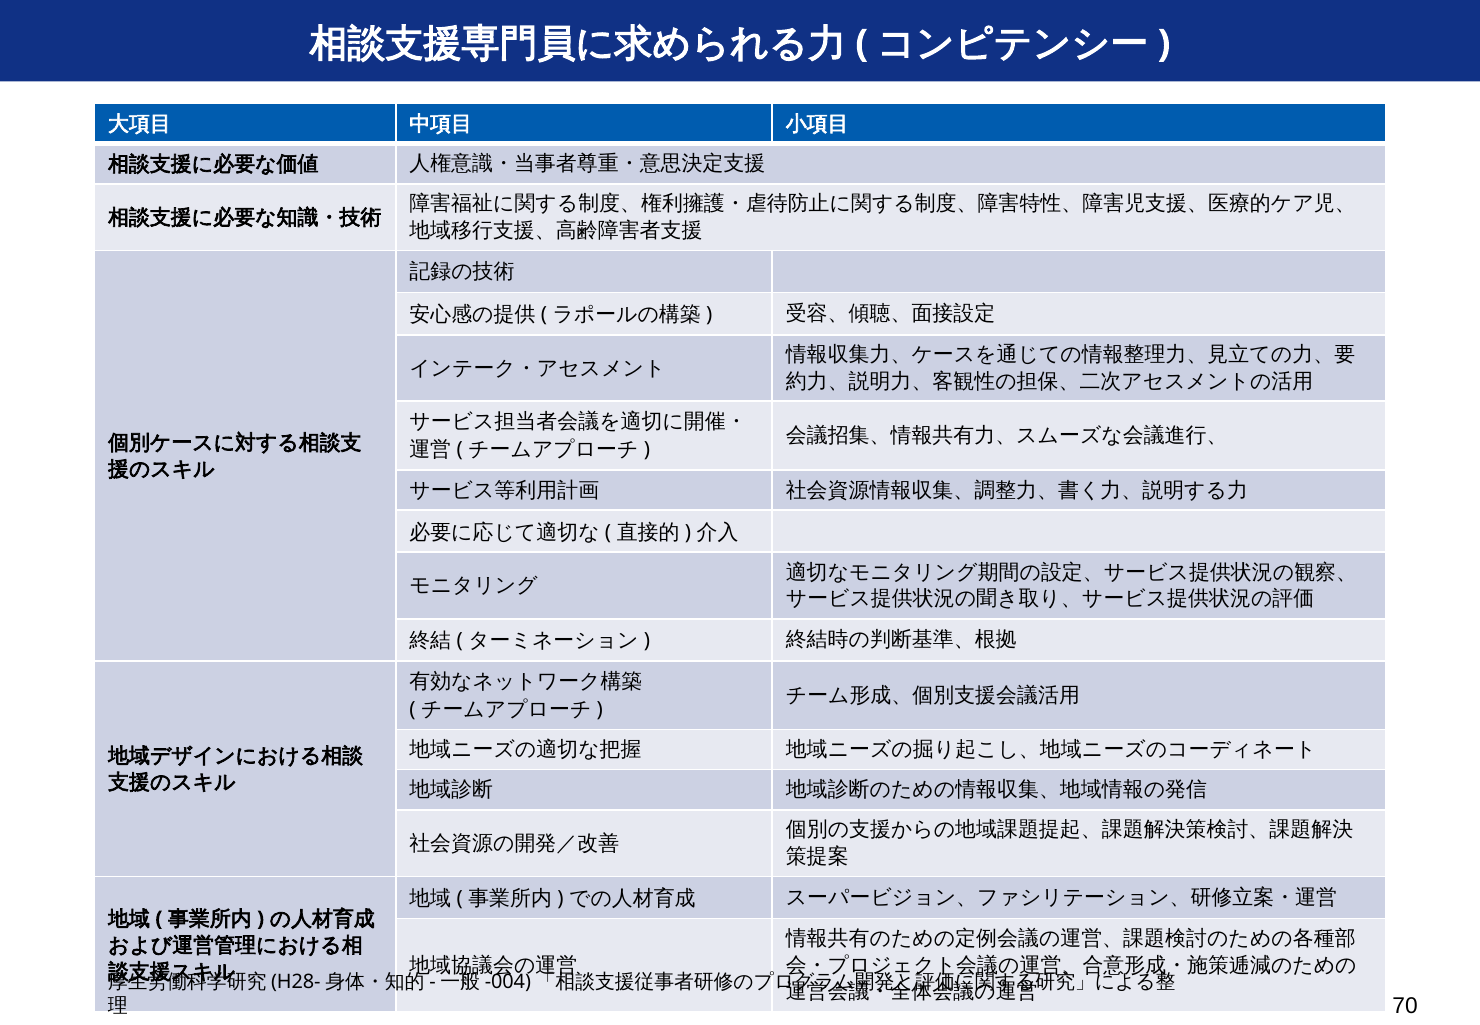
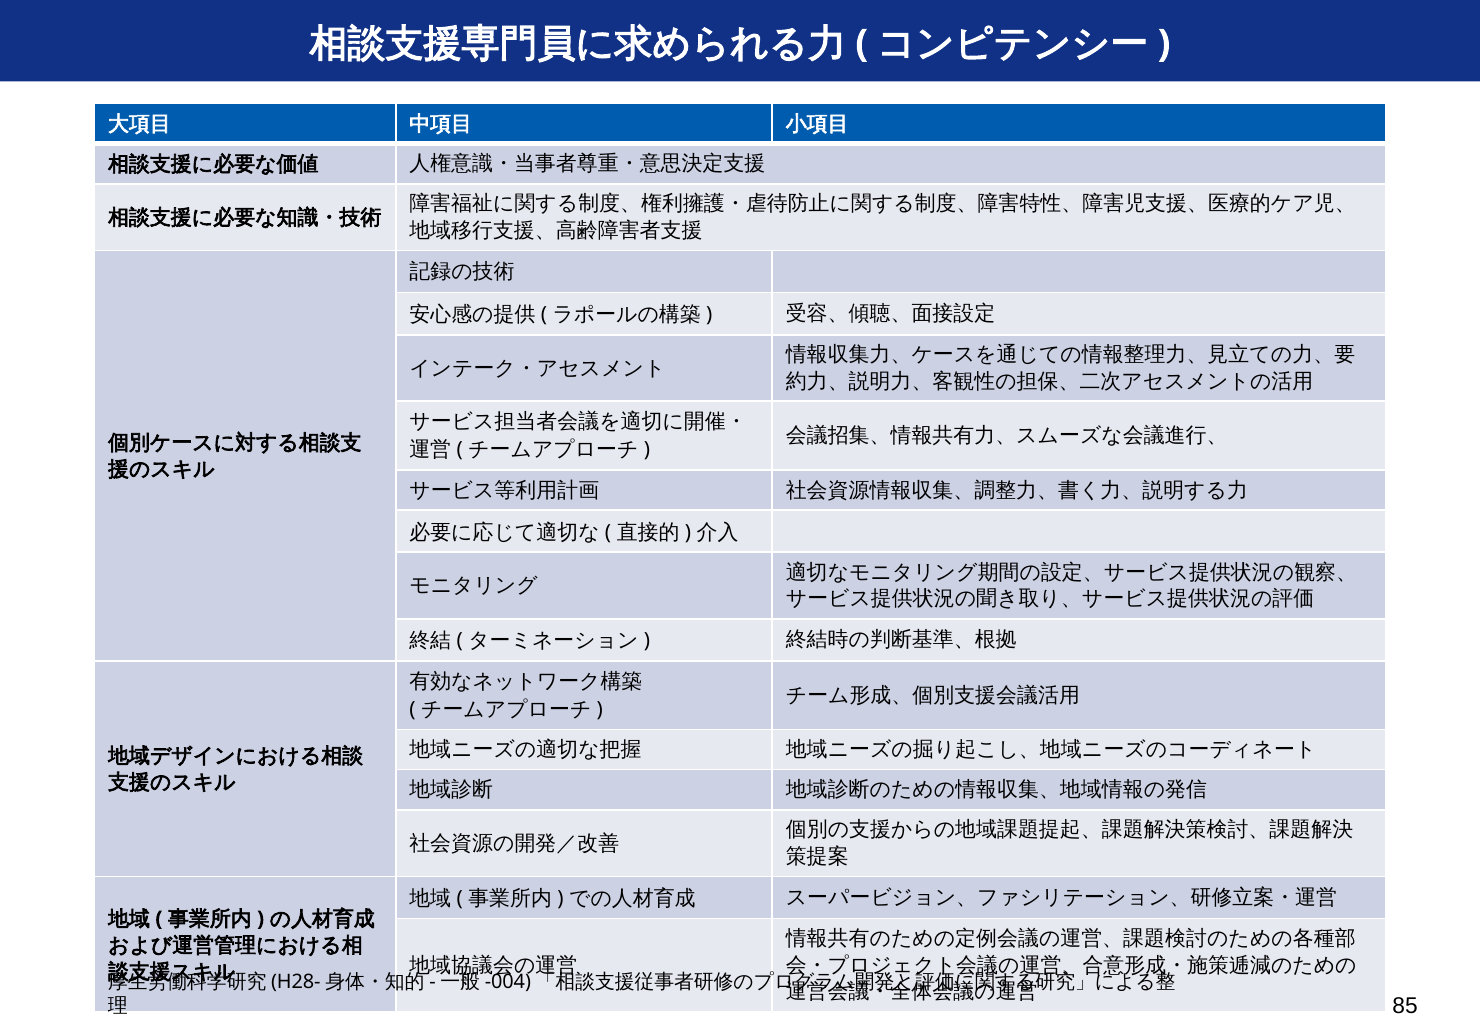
70: 70 -> 85 (1405, 1006)
